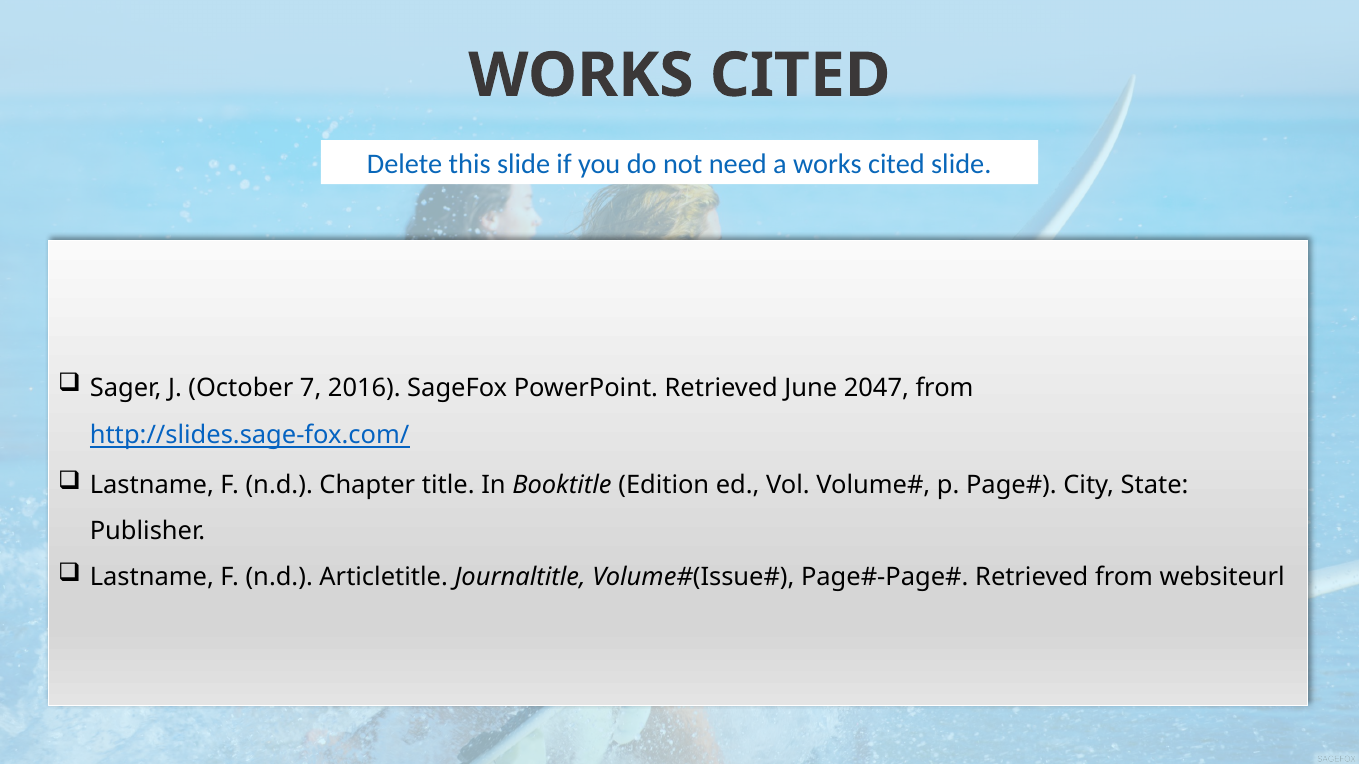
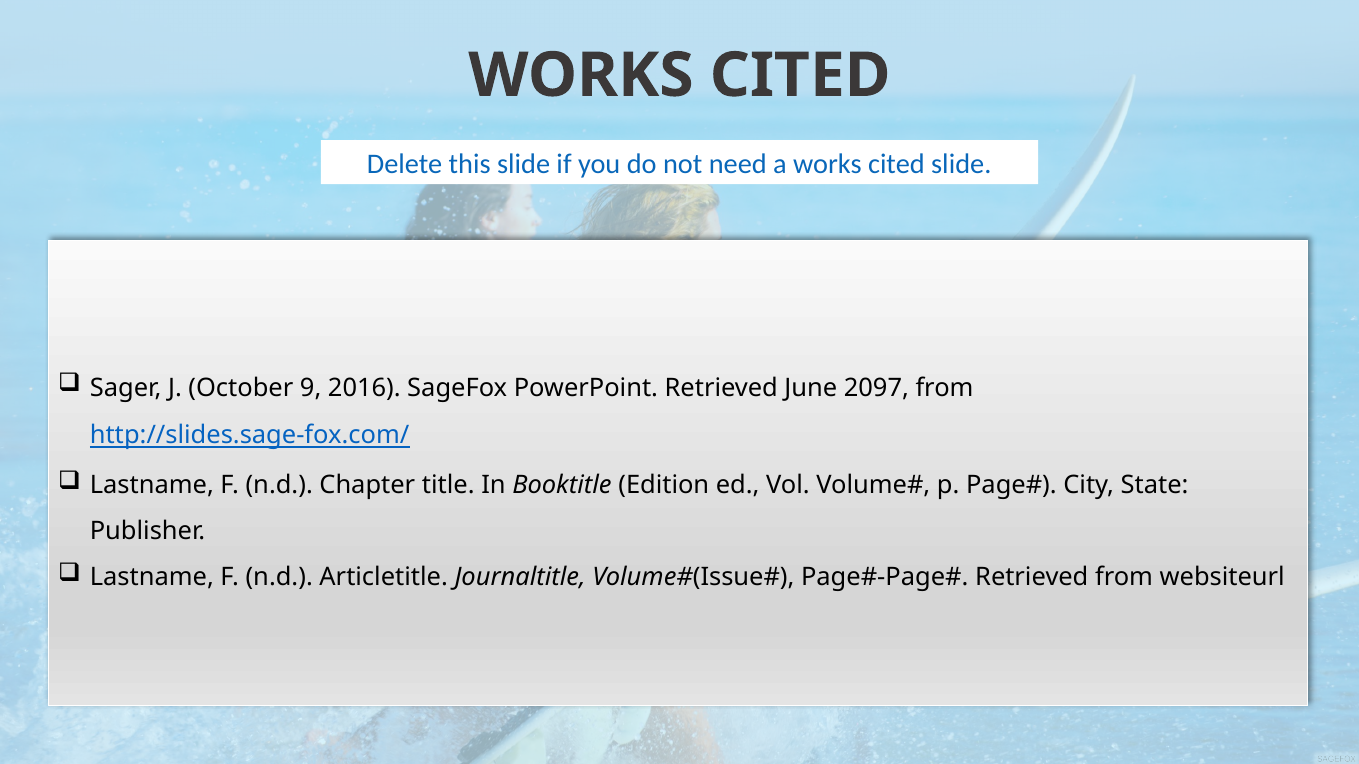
7: 7 -> 9 (311, 388)
2047: 2047 -> 2097 (876, 388)
